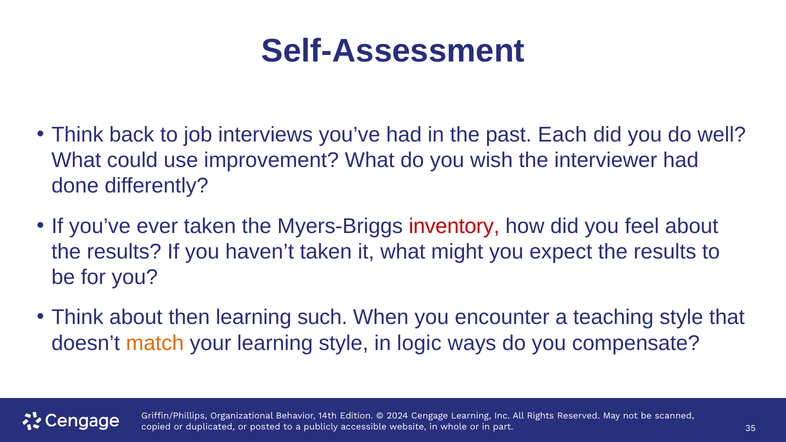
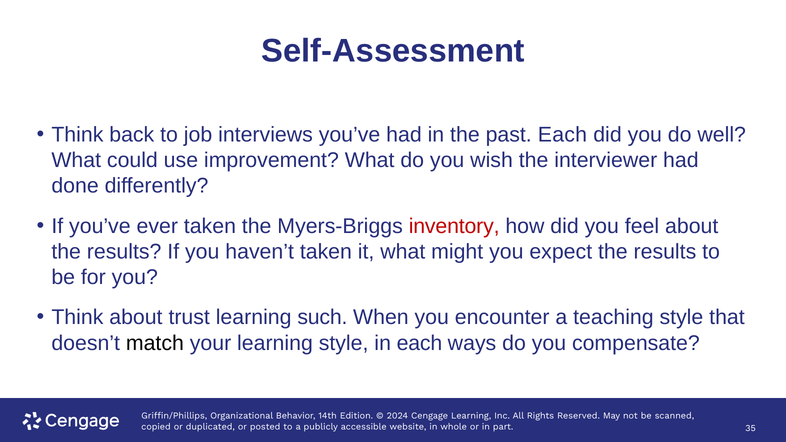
then: then -> trust (189, 318)
match colour: orange -> black (155, 343)
in logic: logic -> each (419, 343)
